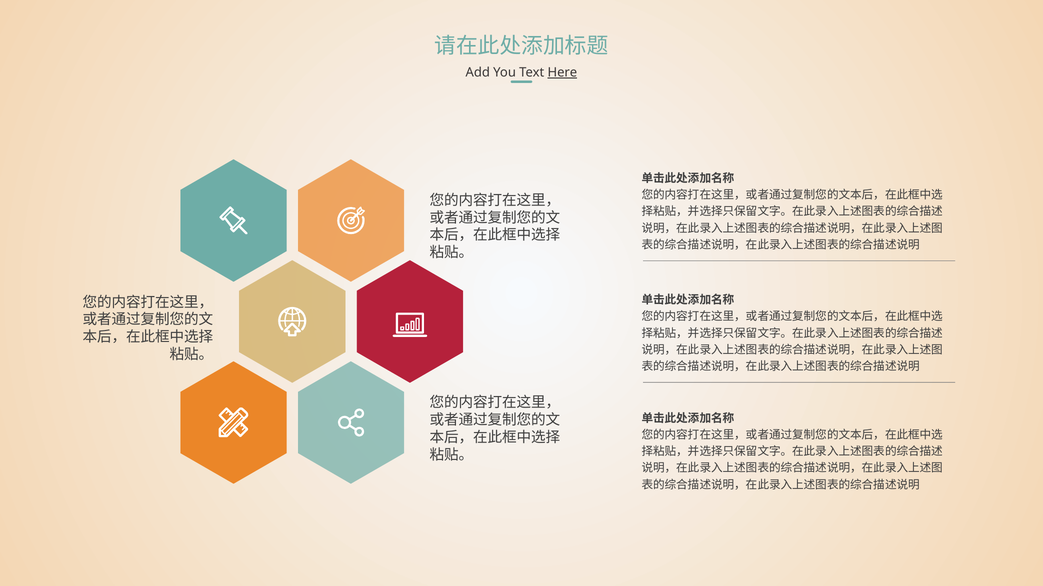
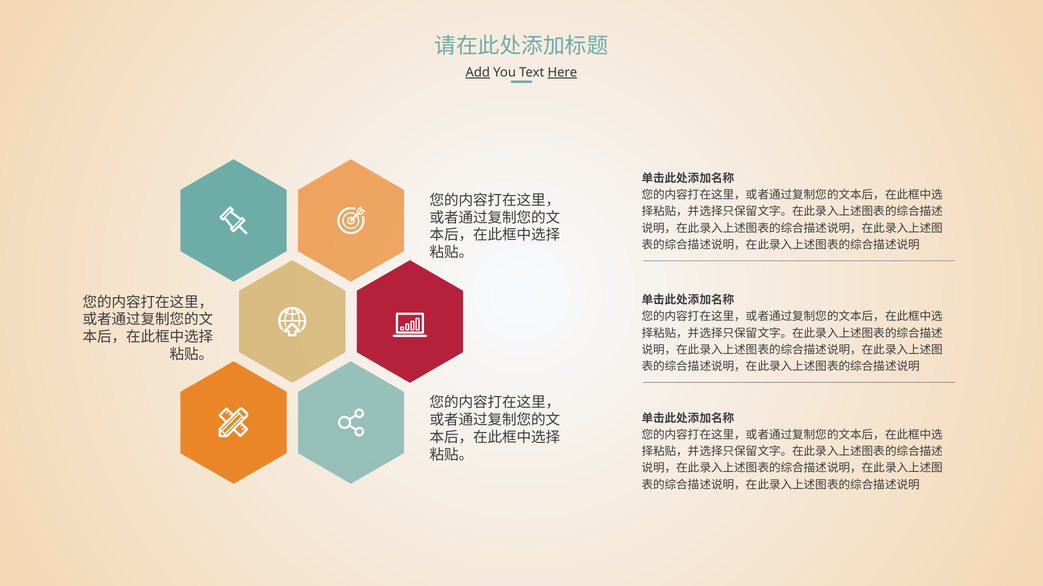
Add underline: none -> present (478, 72)
